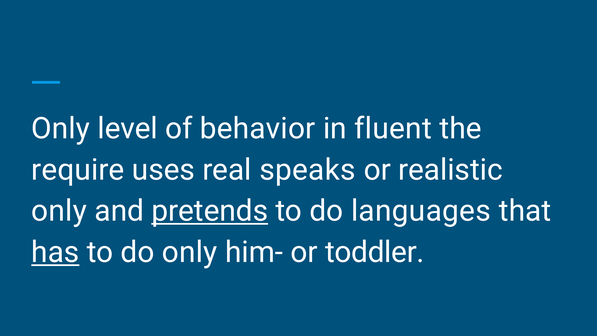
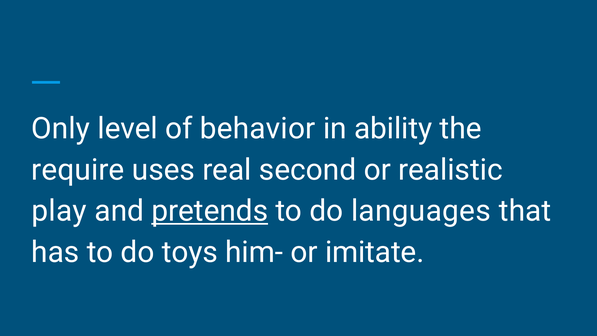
fluent: fluent -> ability (393, 129)
speaks: speaks -> second (308, 170)
only: only -> play (59, 211)
has underline: present -> none (55, 252)
do only: only -> toys (190, 252)
toddler: toddler -> imitate (375, 252)
